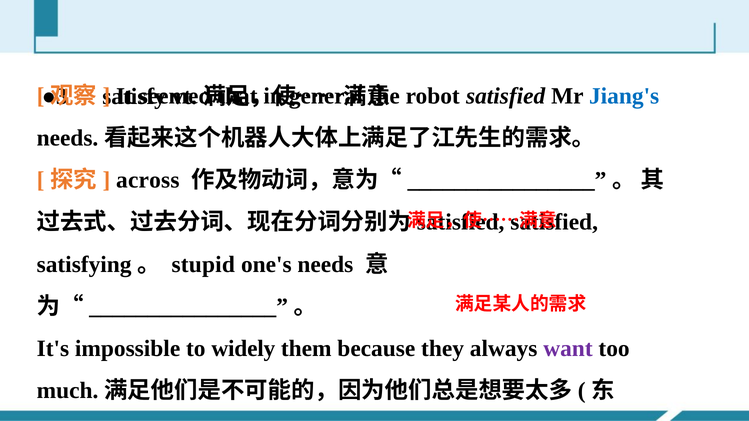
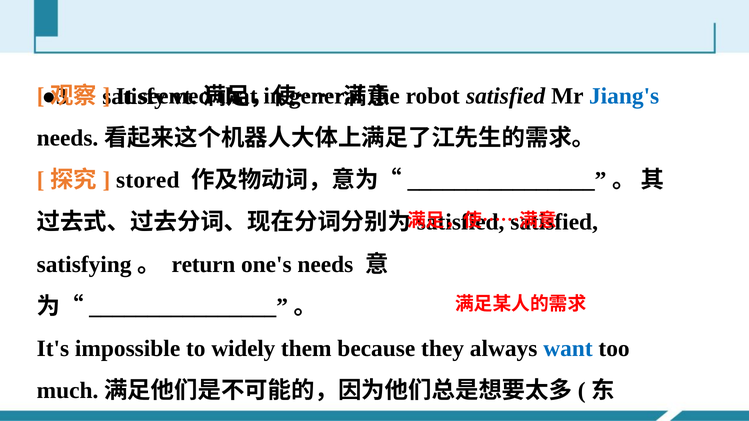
across: across -> stored (148, 180)
stupid: stupid -> return (203, 265)
want colour: purple -> blue (568, 349)
